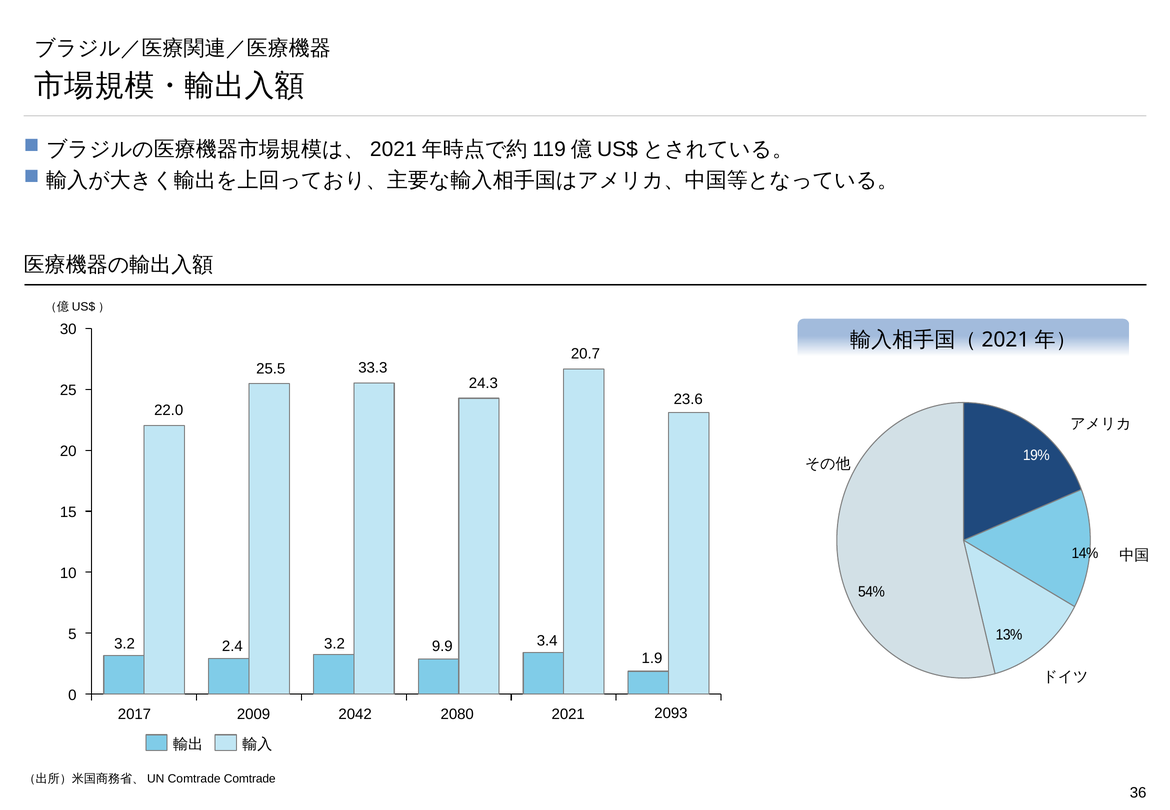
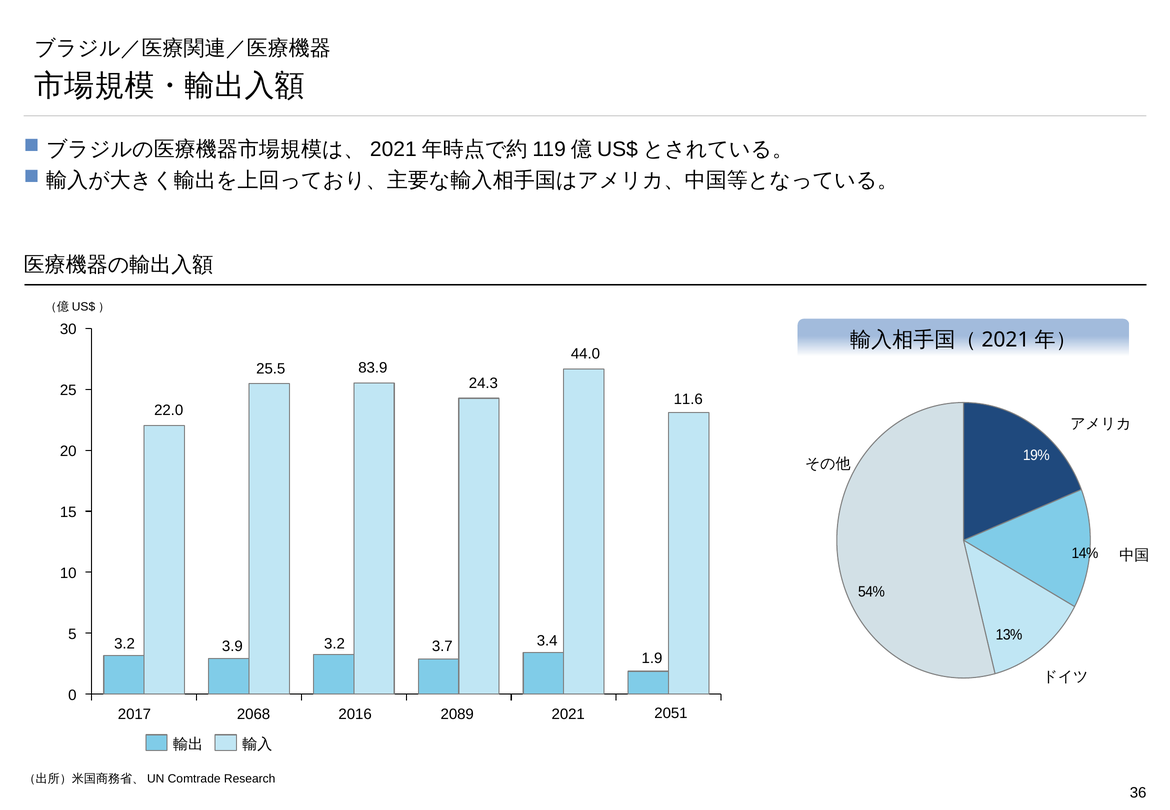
20.7: 20.7 -> 44.0 (585, 354)
33.3: 33.3 -> 83.9 (373, 368)
23.6: 23.6 -> 11.6 (688, 399)
2.4: 2.4 -> 3.9 (232, 647)
9.9: 9.9 -> 3.7 (442, 647)
2009: 2009 -> 2068 (254, 714)
2042: 2042 -> 2016 (355, 714)
2080: 2080 -> 2089 (457, 714)
2093: 2093 -> 2051 (671, 713)
Comtrade Comtrade: Comtrade -> Research (250, 779)
